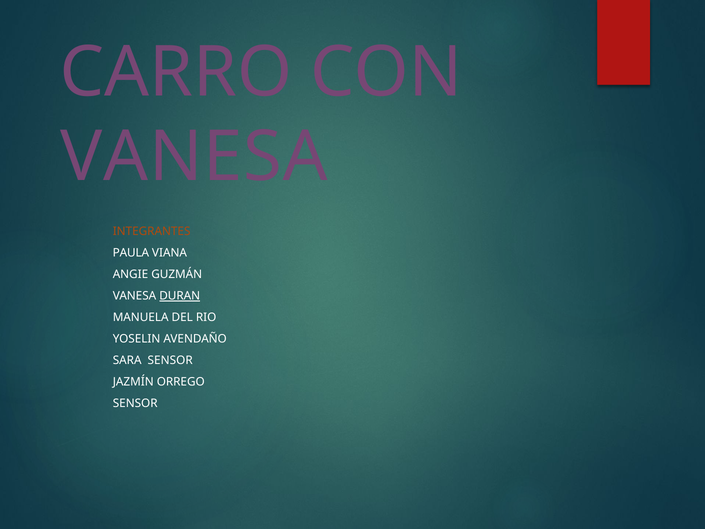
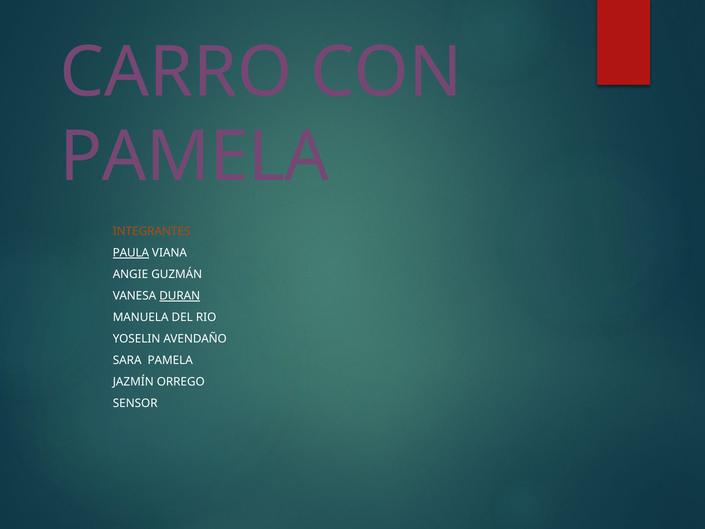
VANESA: VANESA -> PAMELA (195, 157)
PAULA underline: none -> present (131, 253)
SARA SENSOR: SENSOR -> PAMELA (170, 360)
